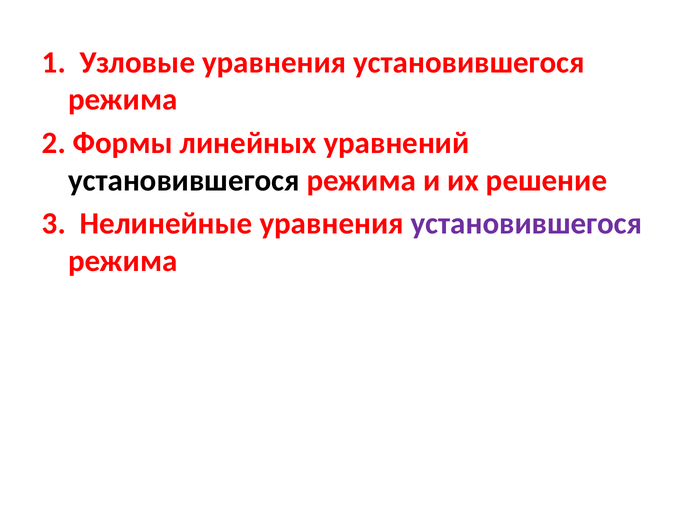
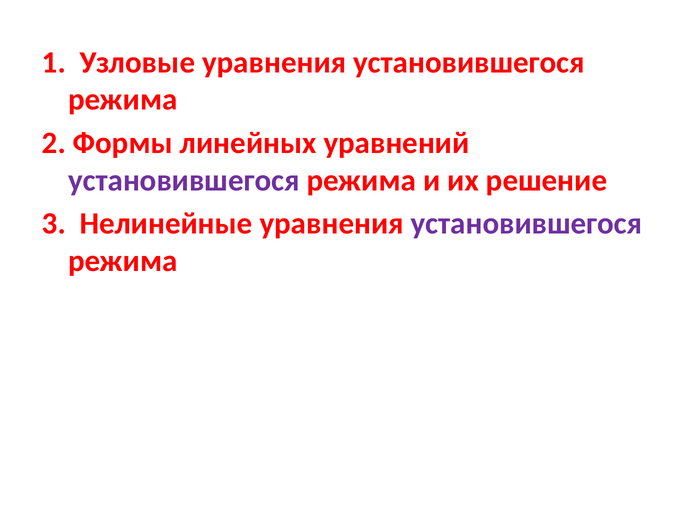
установившегося colour: black -> purple (184, 180)
